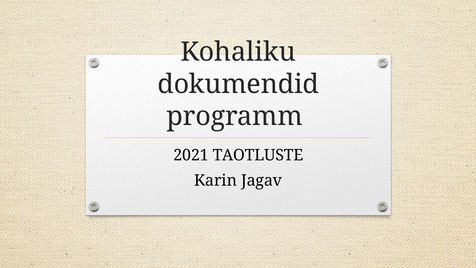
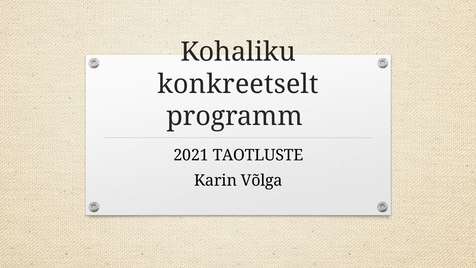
dokumendid: dokumendid -> konkreetselt (238, 84)
Jagav: Jagav -> Võlga (262, 180)
